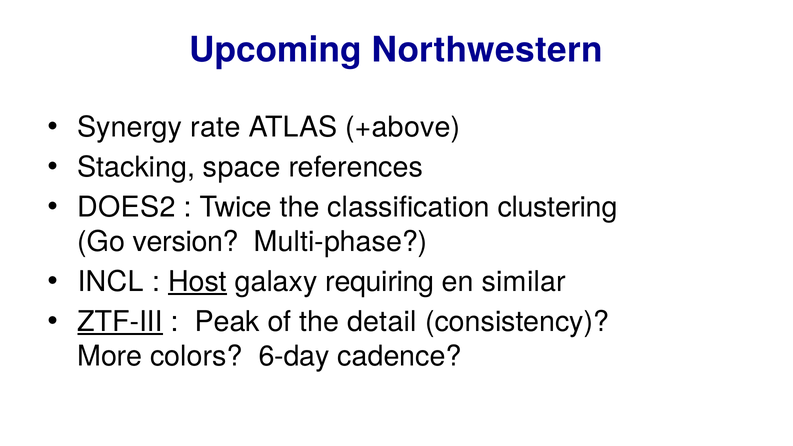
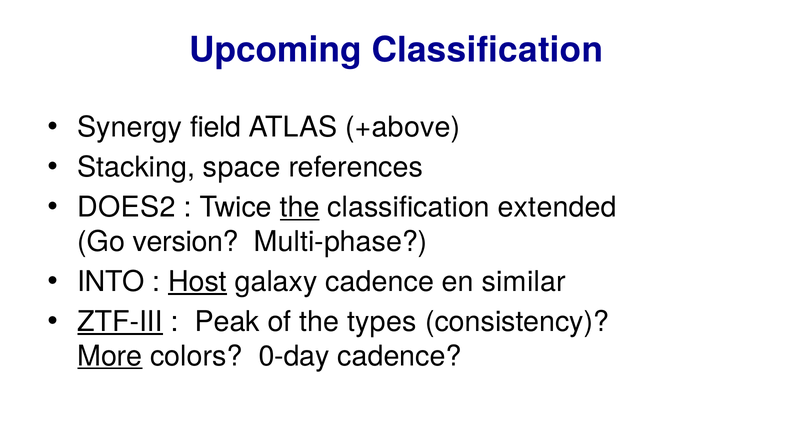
Upcoming Northwestern: Northwestern -> Classification (487, 50)
rate: rate -> field (216, 127)
the underline: none -> present (300, 207)
clustering: clustering -> extended (557, 207)
INCL: INCL -> INTO (111, 282)
galaxy requiring: requiring -> cadence (380, 282)
detail: detail -> types (382, 322)
More underline: none -> present (110, 356)
6-day: 6-day -> 0-day (294, 356)
